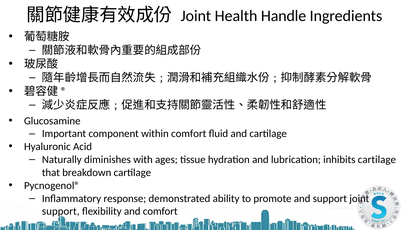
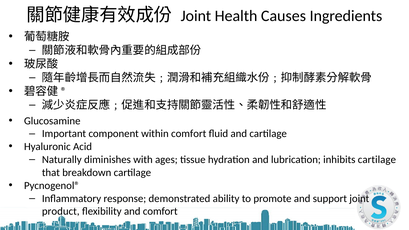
Handle: Handle -> Causes (283, 16)
support: support -> product (61, 211)
